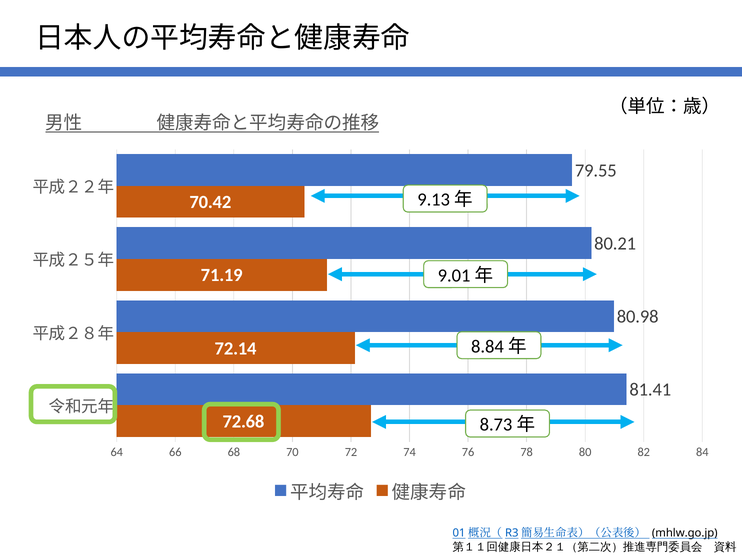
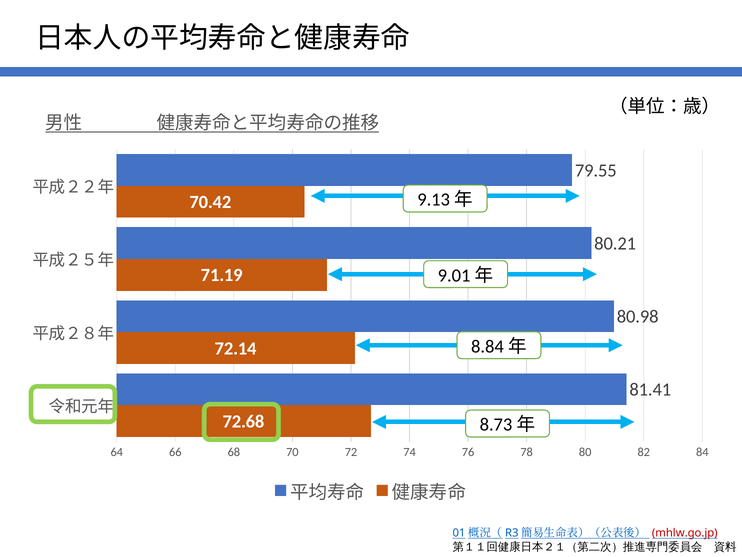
mhlw.go.jp colour: black -> red (685, 533)
